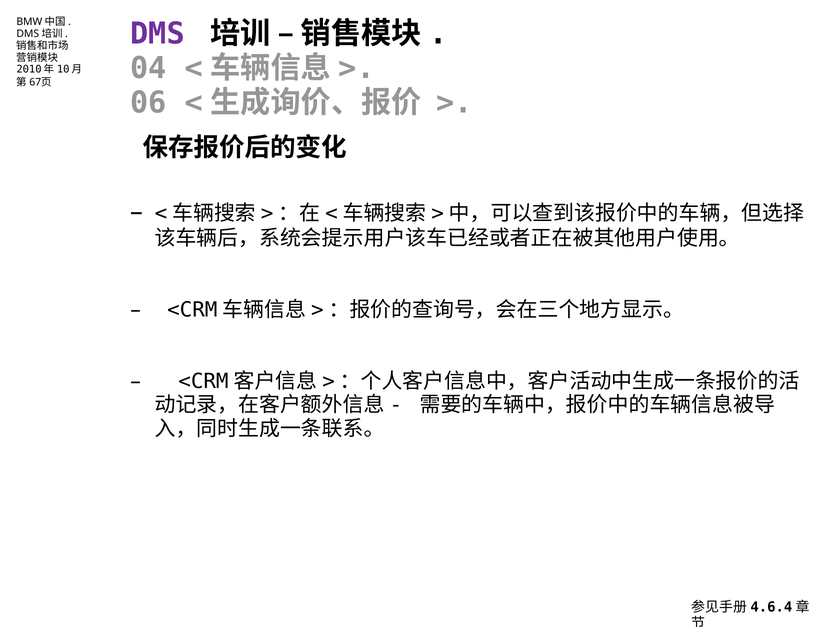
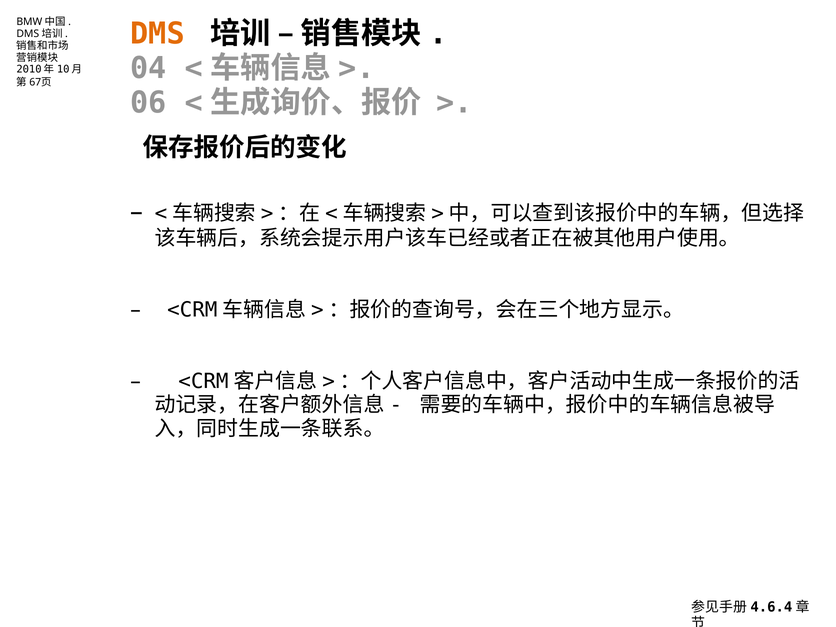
DMS colour: purple -> orange (158, 34)
